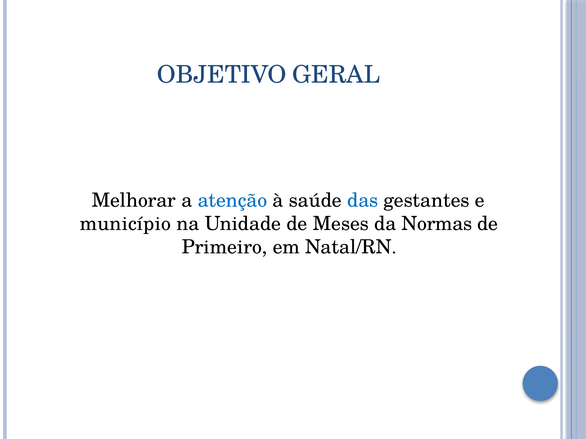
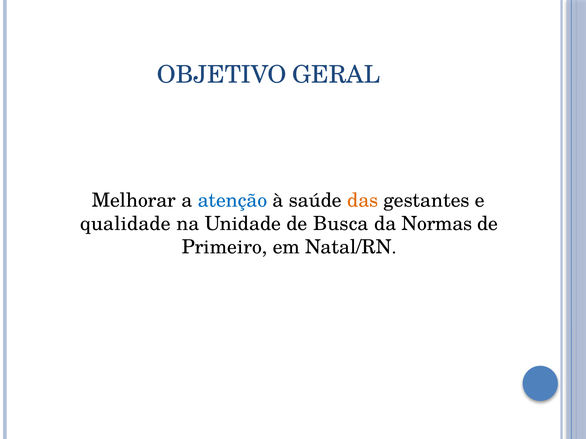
das colour: blue -> orange (363, 201)
município: município -> qualidade (125, 224)
Meses: Meses -> Busca (341, 224)
